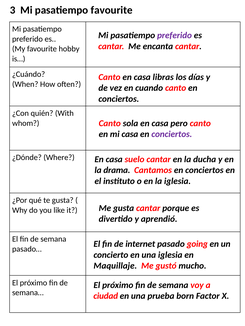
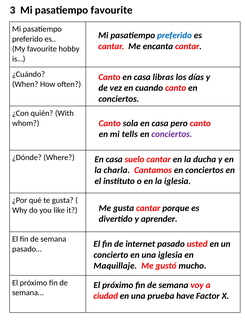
preferido colour: purple -> blue (174, 35)
mi casa: casa -> tells (130, 134)
drama: drama -> charla (117, 170)
aprendió: aprendió -> aprender (159, 219)
going: going -> usted (197, 244)
born: born -> have (185, 297)
